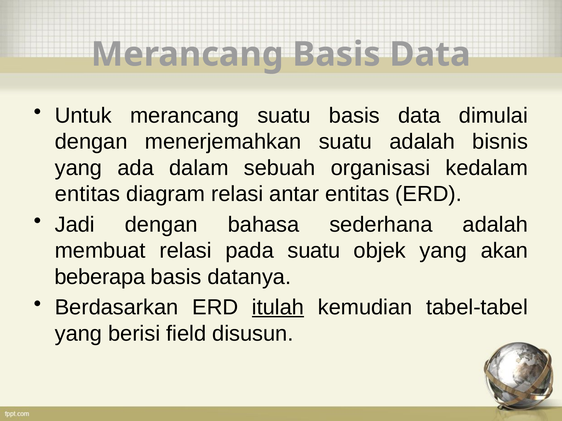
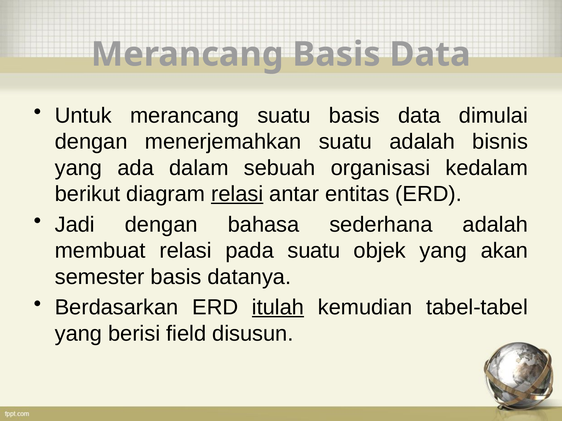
entitas: entitas -> berikut (88, 194)
relasi underline: none -> present (237, 194)
beberapa: beberapa -> semester (100, 277)
